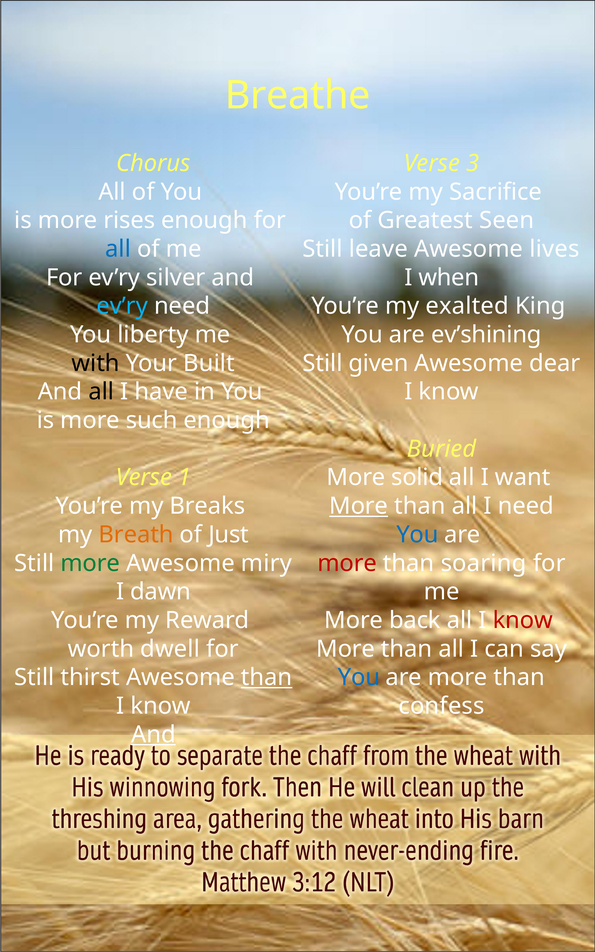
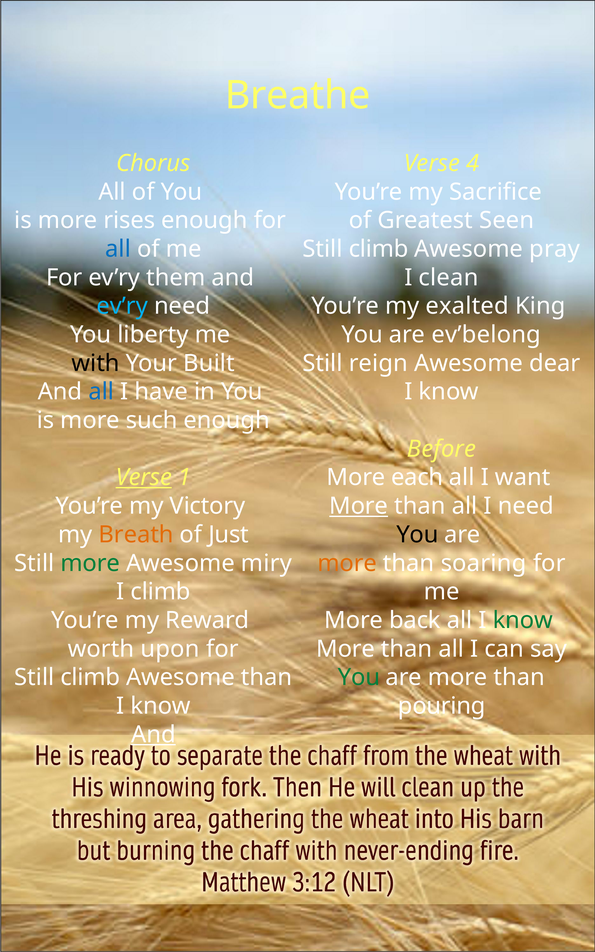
3: 3 -> 4 (473, 163)
leave: leave -> climb (379, 249)
lives: lives -> pray (555, 249)
silver: silver -> them (176, 278)
when: when -> clean (449, 278)
ev’shining: ev’shining -> ev’belong (486, 335)
given: given -> reign (378, 363)
all colour: black -> blue (101, 392)
Buried: Buried -> Before (442, 449)
Verse underline: none -> present (144, 477)
solid: solid -> each (417, 477)
Breaks: Breaks -> Victory (207, 506)
You colour: blue -> black (417, 535)
more colour: red -> orange (347, 563)
I dawn: dawn -> climb (160, 592)
know colour: red -> green (523, 620)
dwell: dwell -> upon (170, 649)
thirst: thirst -> climb (90, 677)
than underline: present -> none (267, 677)
You colour: blue -> green (359, 677)
confess: confess -> pouring (442, 706)
